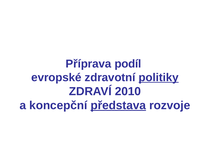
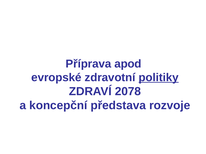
podíl: podíl -> apod (128, 64)
2010: 2010 -> 2078 (128, 92)
představa underline: present -> none (118, 106)
